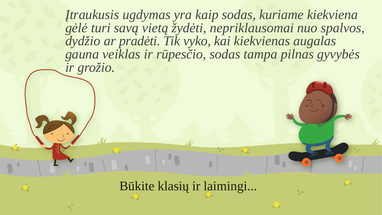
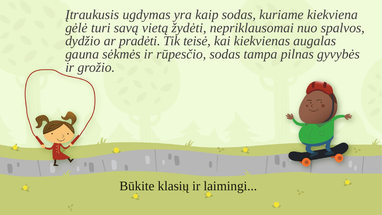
vyko: vyko -> teisė (197, 41)
veiklas: veiklas -> sėkmės (121, 54)
